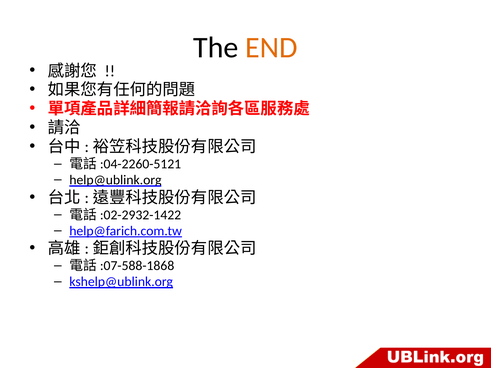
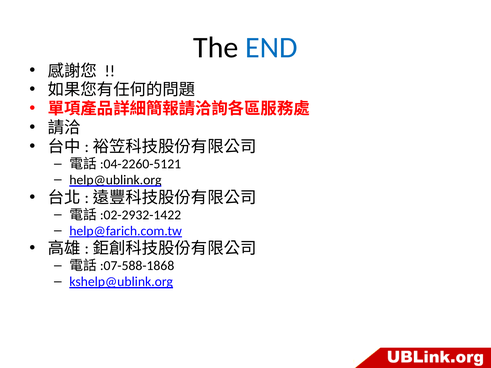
END colour: orange -> blue (271, 48)
